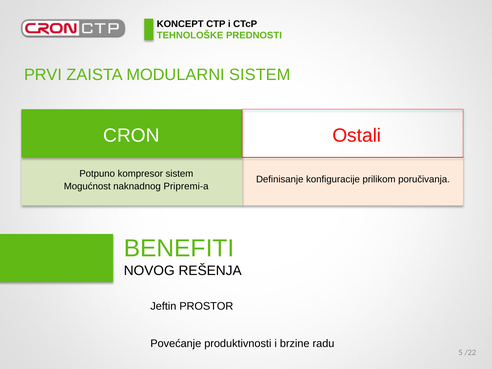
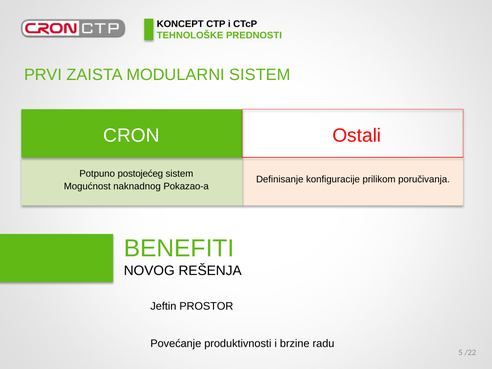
kompresor: kompresor -> postojećeg (140, 174)
Pripremi-a: Pripremi-a -> Pokazao-a (186, 186)
